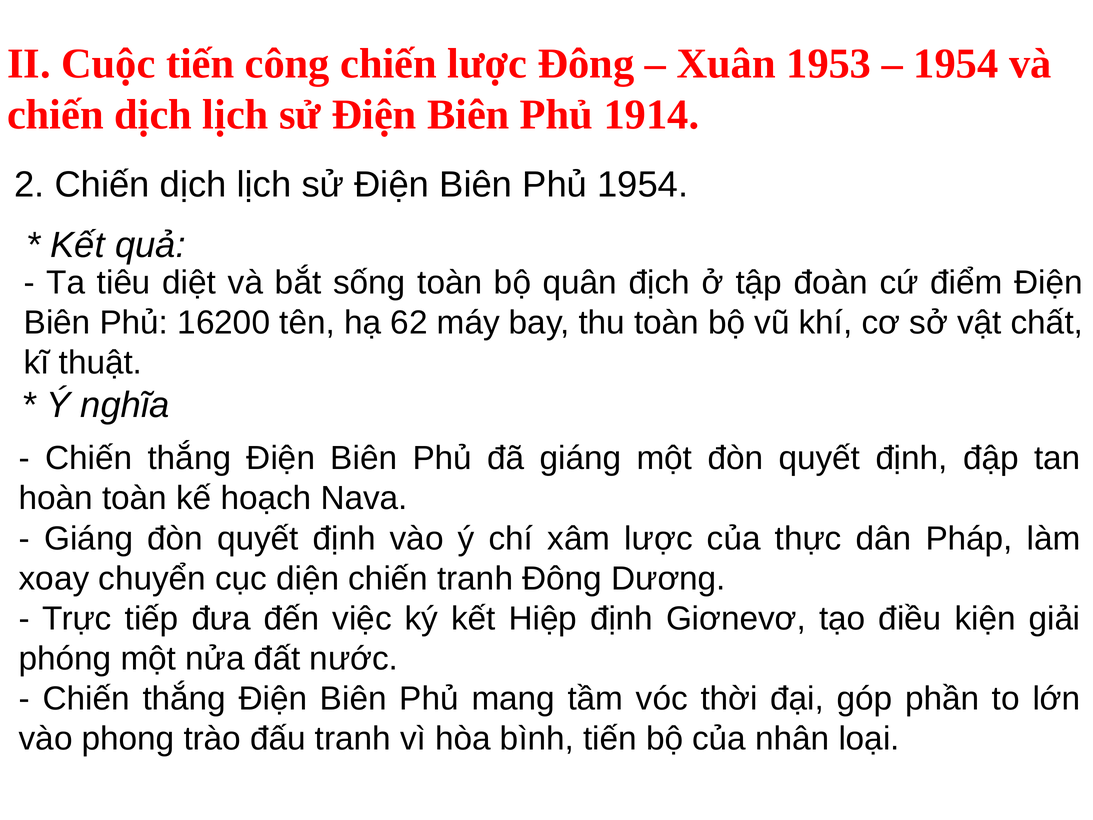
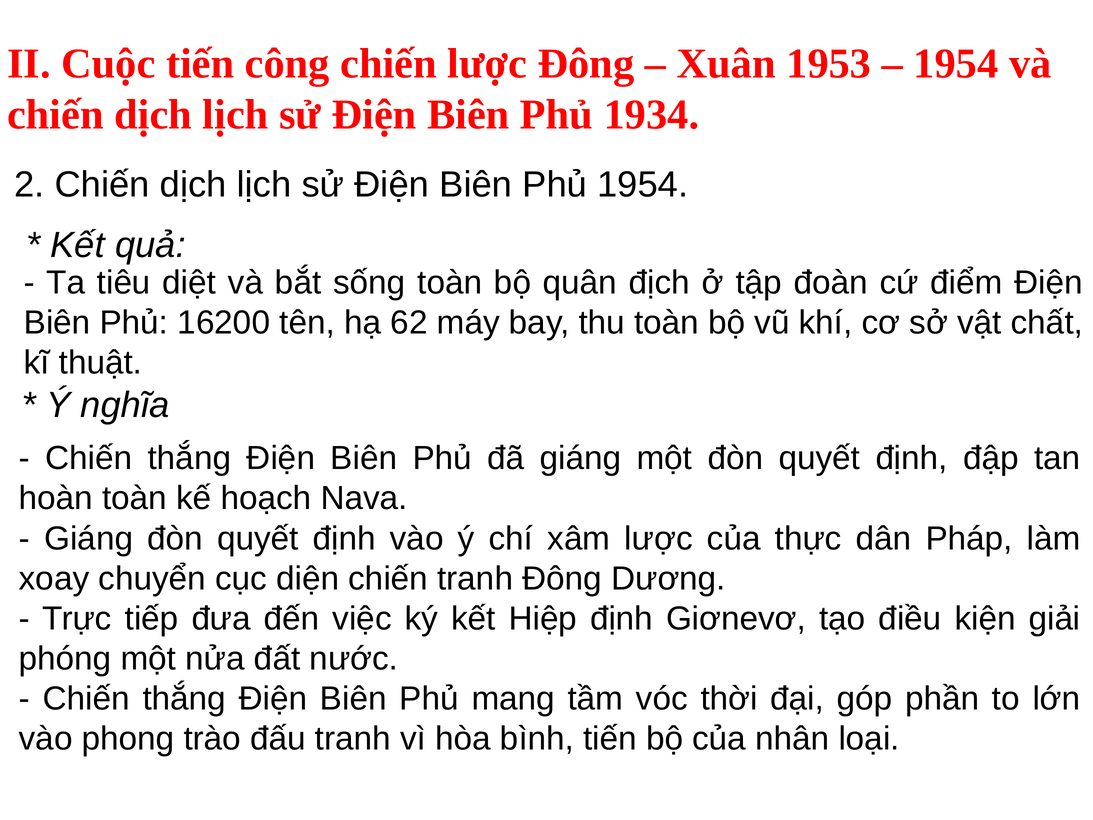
1914: 1914 -> 1934 (651, 115)
